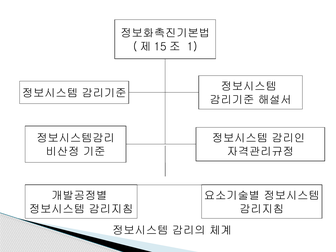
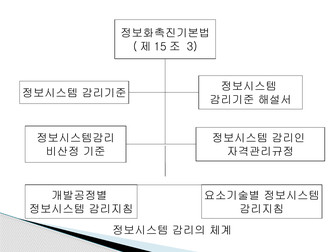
1: 1 -> 3 (192, 47)
